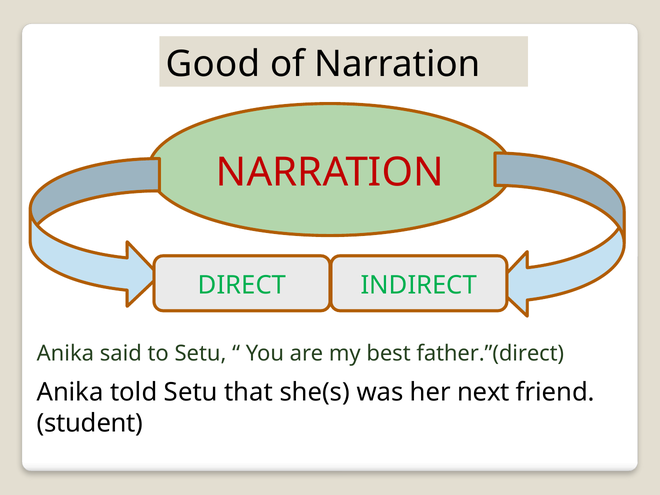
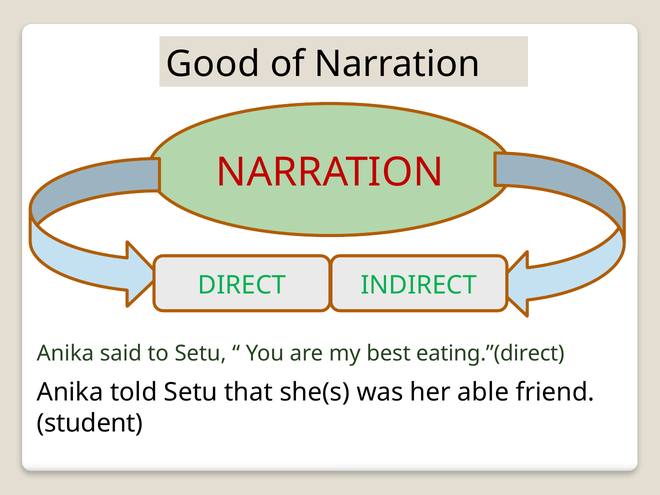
father.”(direct: father.”(direct -> eating.”(direct (490, 353)
next: next -> able (483, 392)
